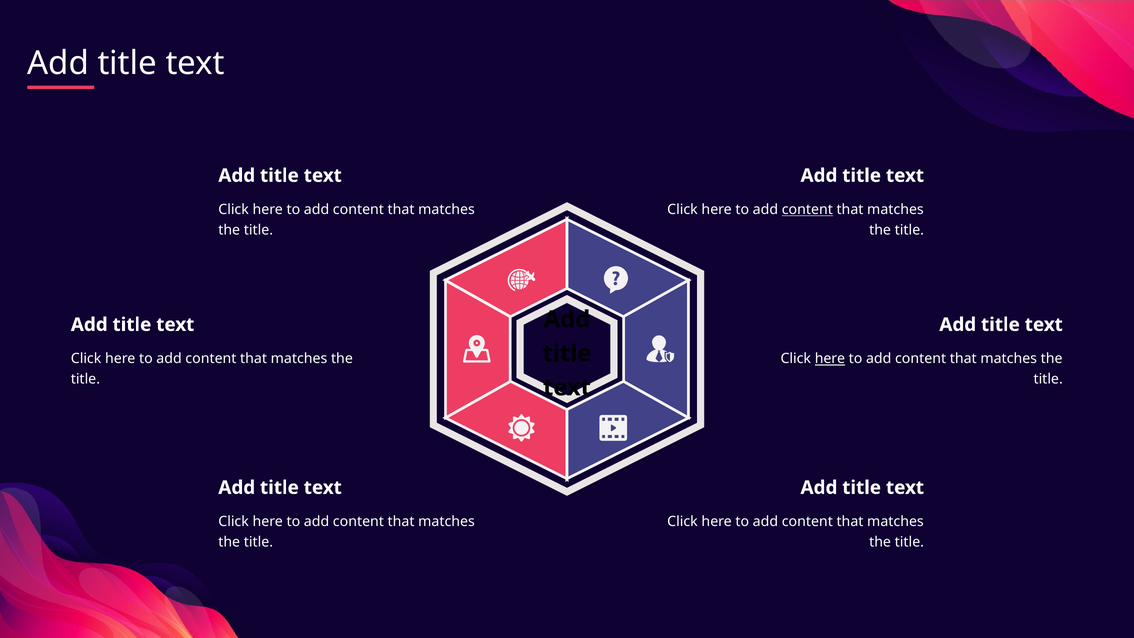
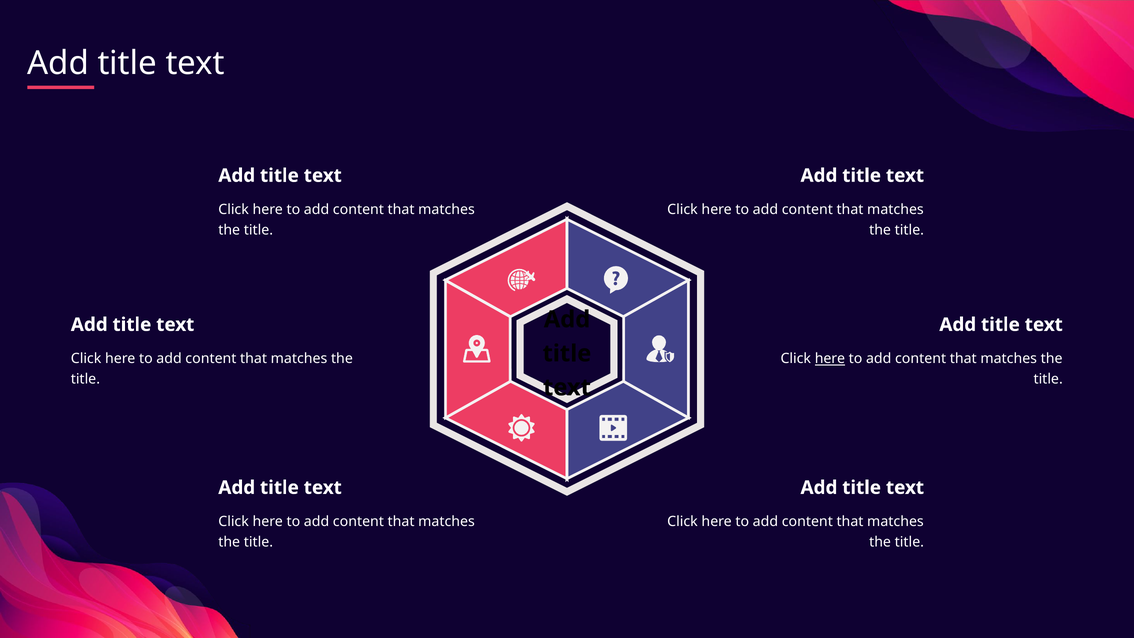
content underline: present -> none (807, 210)
